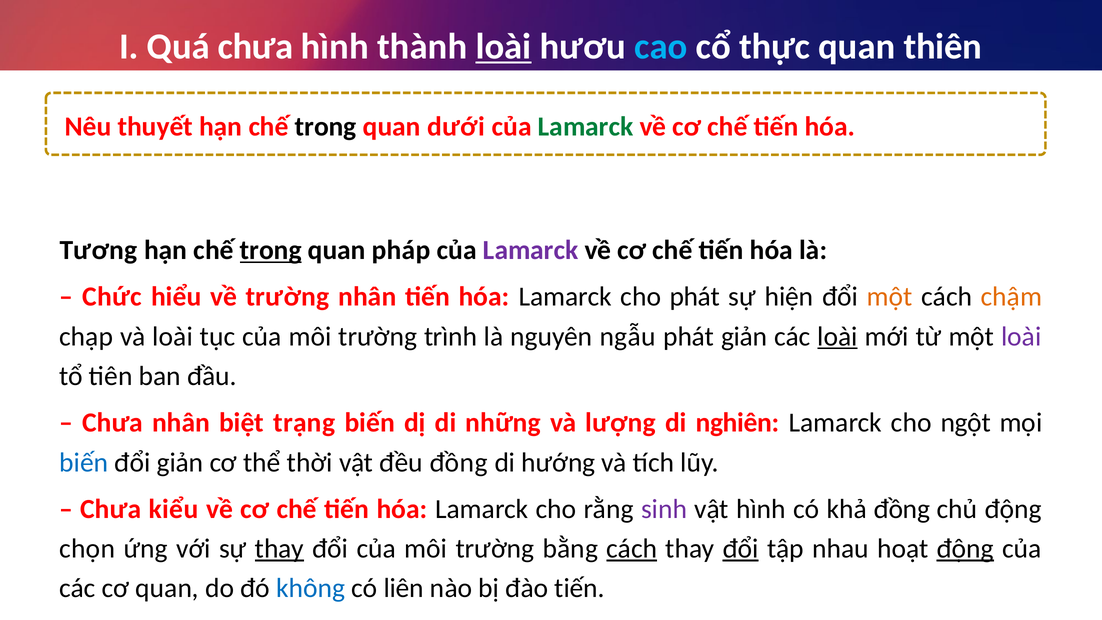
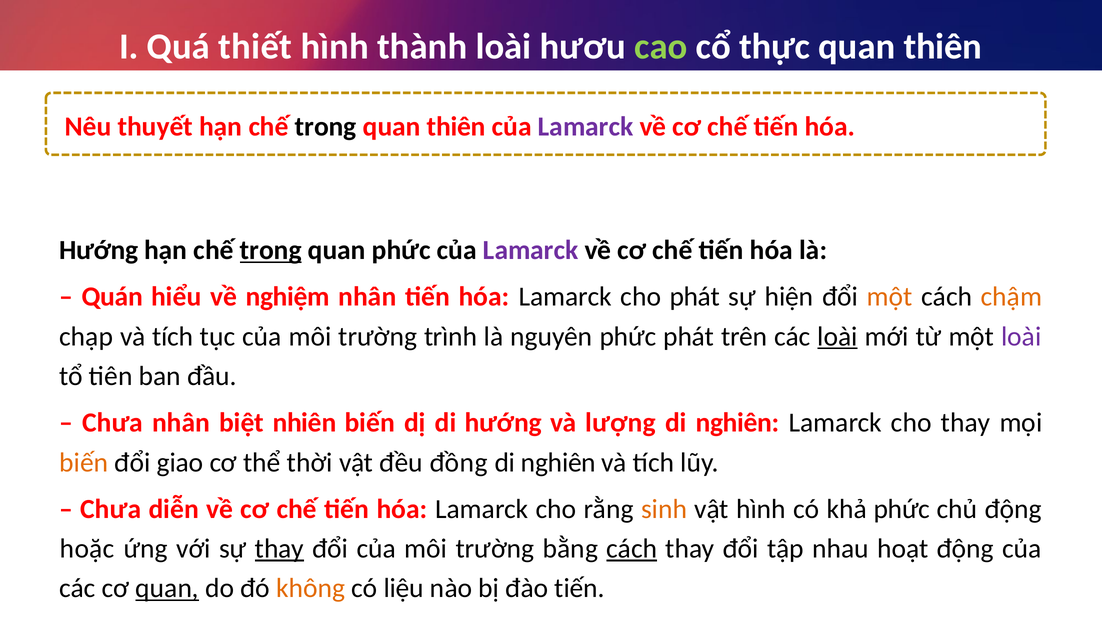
Quá chưa: chưa -> thiết (255, 47)
loài underline: present -> none (503, 47)
cao colour: light blue -> light green (661, 47)
dưới: dưới -> thiên (456, 127)
Lamarck colour: green -> purple (586, 127)
Tương: Tương -> Hướng (99, 250)
quan pháp: pháp -> phức (401, 250)
Chức: Chức -> Quán (112, 297)
về trường: trường -> nghiệm (288, 297)
chạp và loài: loài -> tích (173, 336)
nguyên ngẫu: ngẫu -> phức (628, 336)
phát giản: giản -> trên (744, 336)
trạng: trạng -> nhiên (304, 423)
di những: những -> hướng (503, 423)
cho ngột: ngột -> thay (966, 423)
biến colour: blue -> orange (84, 462)
đổi giản: giản -> giao (180, 462)
hướng: hướng -> nghiên (558, 462)
kiểu: kiểu -> diễn (174, 509)
sinh colour: purple -> orange (664, 509)
khả đồng: đồng -> phức (902, 509)
chọn: chọn -> hoặc (87, 549)
đổi underline: present -> none (741, 549)
động underline: present -> none (965, 549)
quan underline: none -> present (167, 588)
không colour: blue -> orange (311, 588)
liên: liên -> liệu (404, 588)
